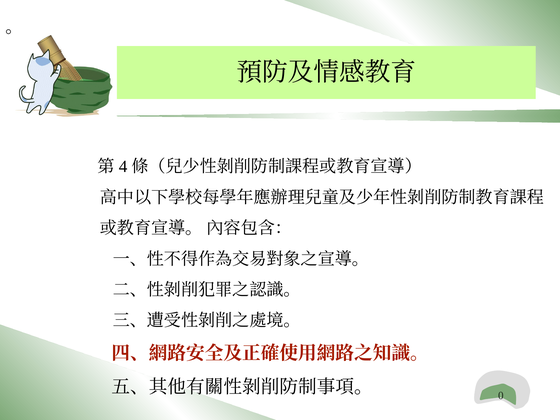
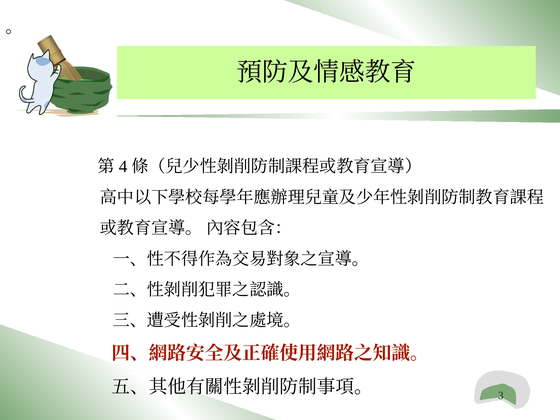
0: 0 -> 3 (501, 395)
